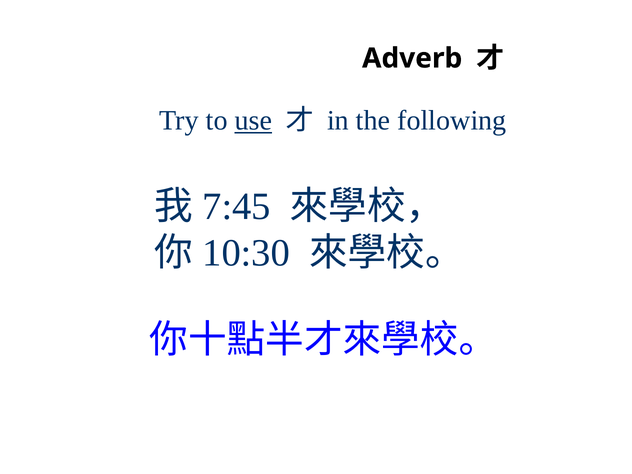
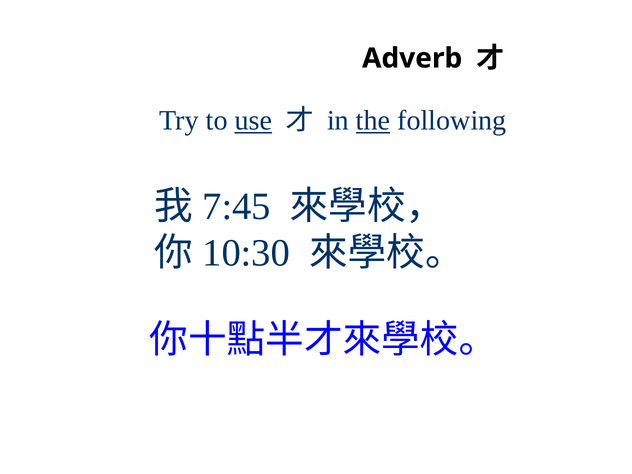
the underline: none -> present (373, 121)
